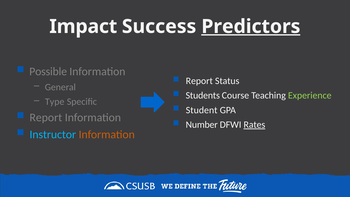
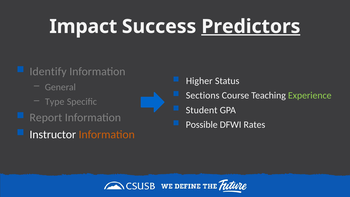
Possible: Possible -> Identify (48, 71)
Report: Report -> Higher (199, 81)
Students: Students -> Sections (203, 95)
Number: Number -> Possible (202, 125)
Rates underline: present -> none (254, 125)
Instructor colour: light blue -> white (53, 134)
